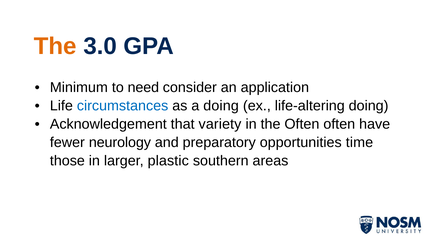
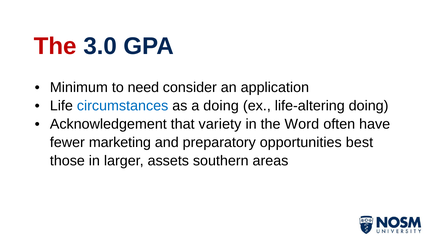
The colour: orange -> red (55, 46)
the Often: Often -> Word (302, 124)
neurology: neurology -> marketing (120, 143)
time: time -> best (359, 143)
plastic: plastic -> assets (168, 161)
